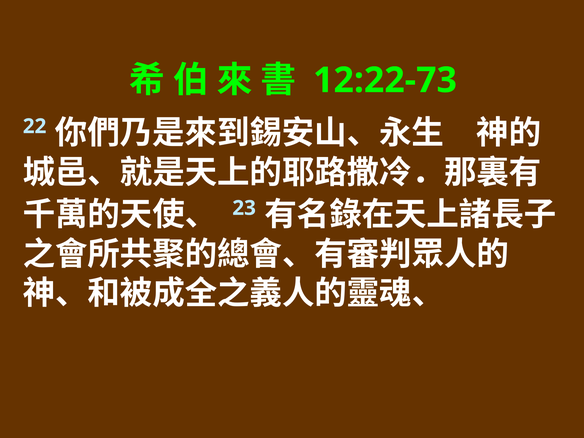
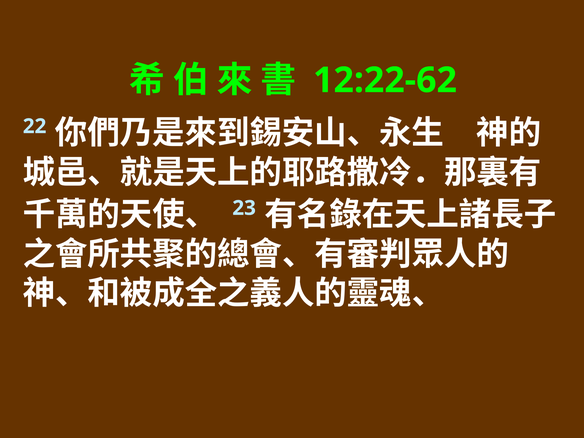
12:22-73: 12:22-73 -> 12:22-62 (385, 80)
